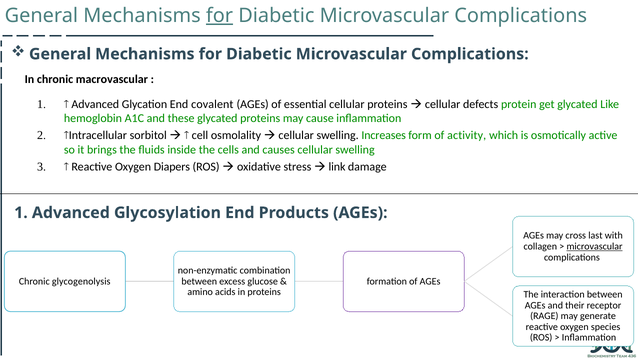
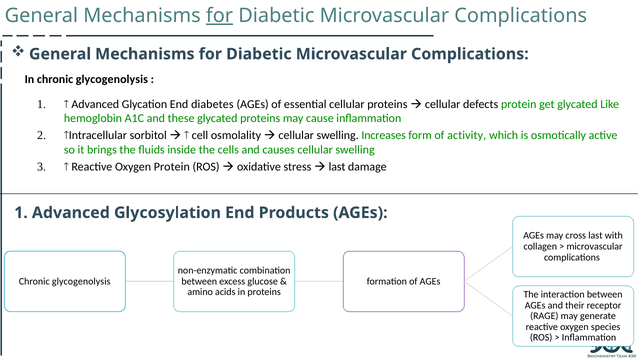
In chronic macrovascular: macrovascular -> glycogenolysis (112, 79)
covalent: covalent -> diabetes (212, 104)
Oxygen Diapers: Diapers -> Protein (172, 167)
link: link -> last (337, 167)
microvascular underline: present -> none (595, 246)
